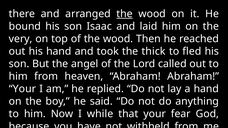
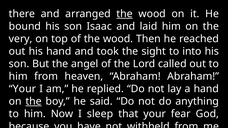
thick: thick -> sight (154, 51)
fled: fled -> into (192, 51)
the underline: none -> present (34, 102)
while: while -> sleep (100, 114)
